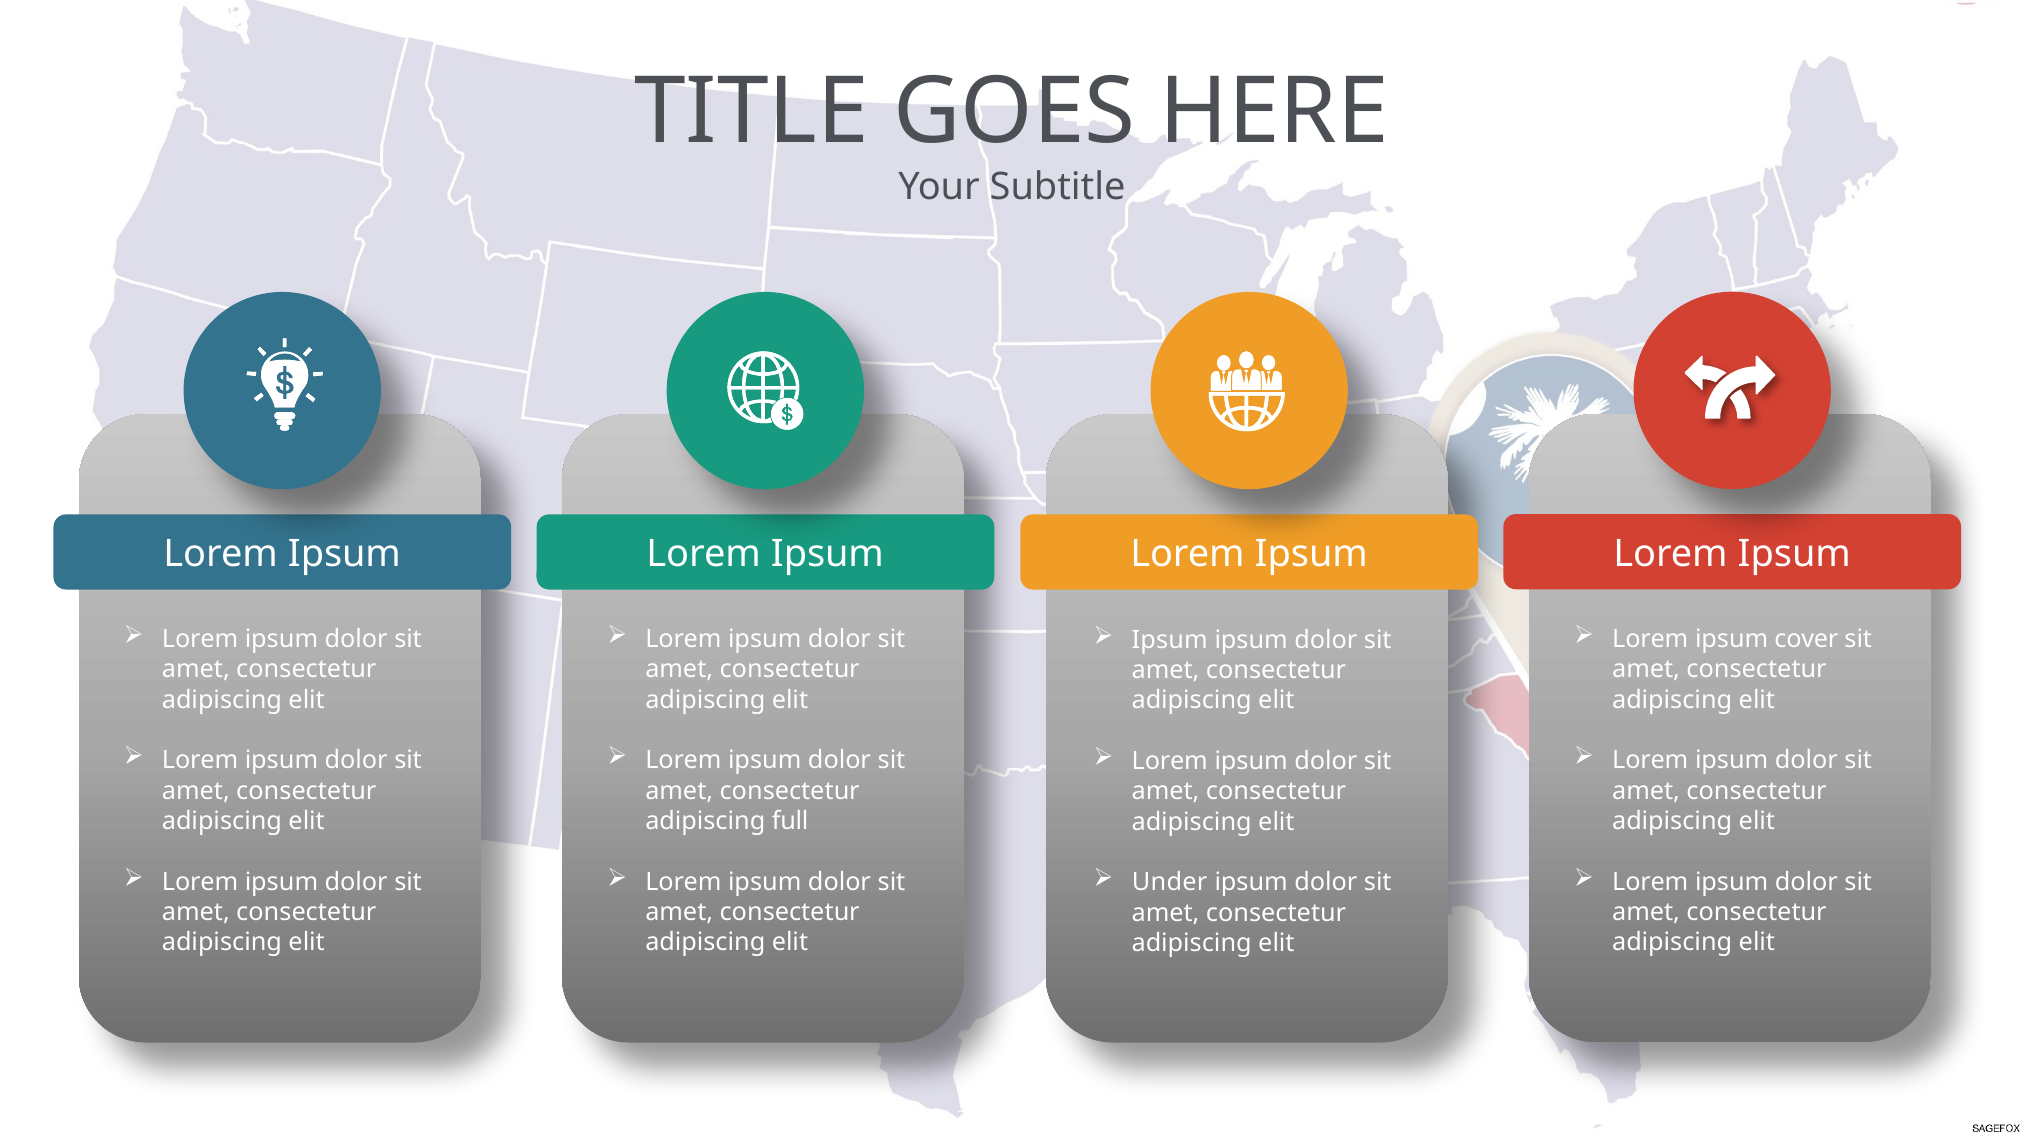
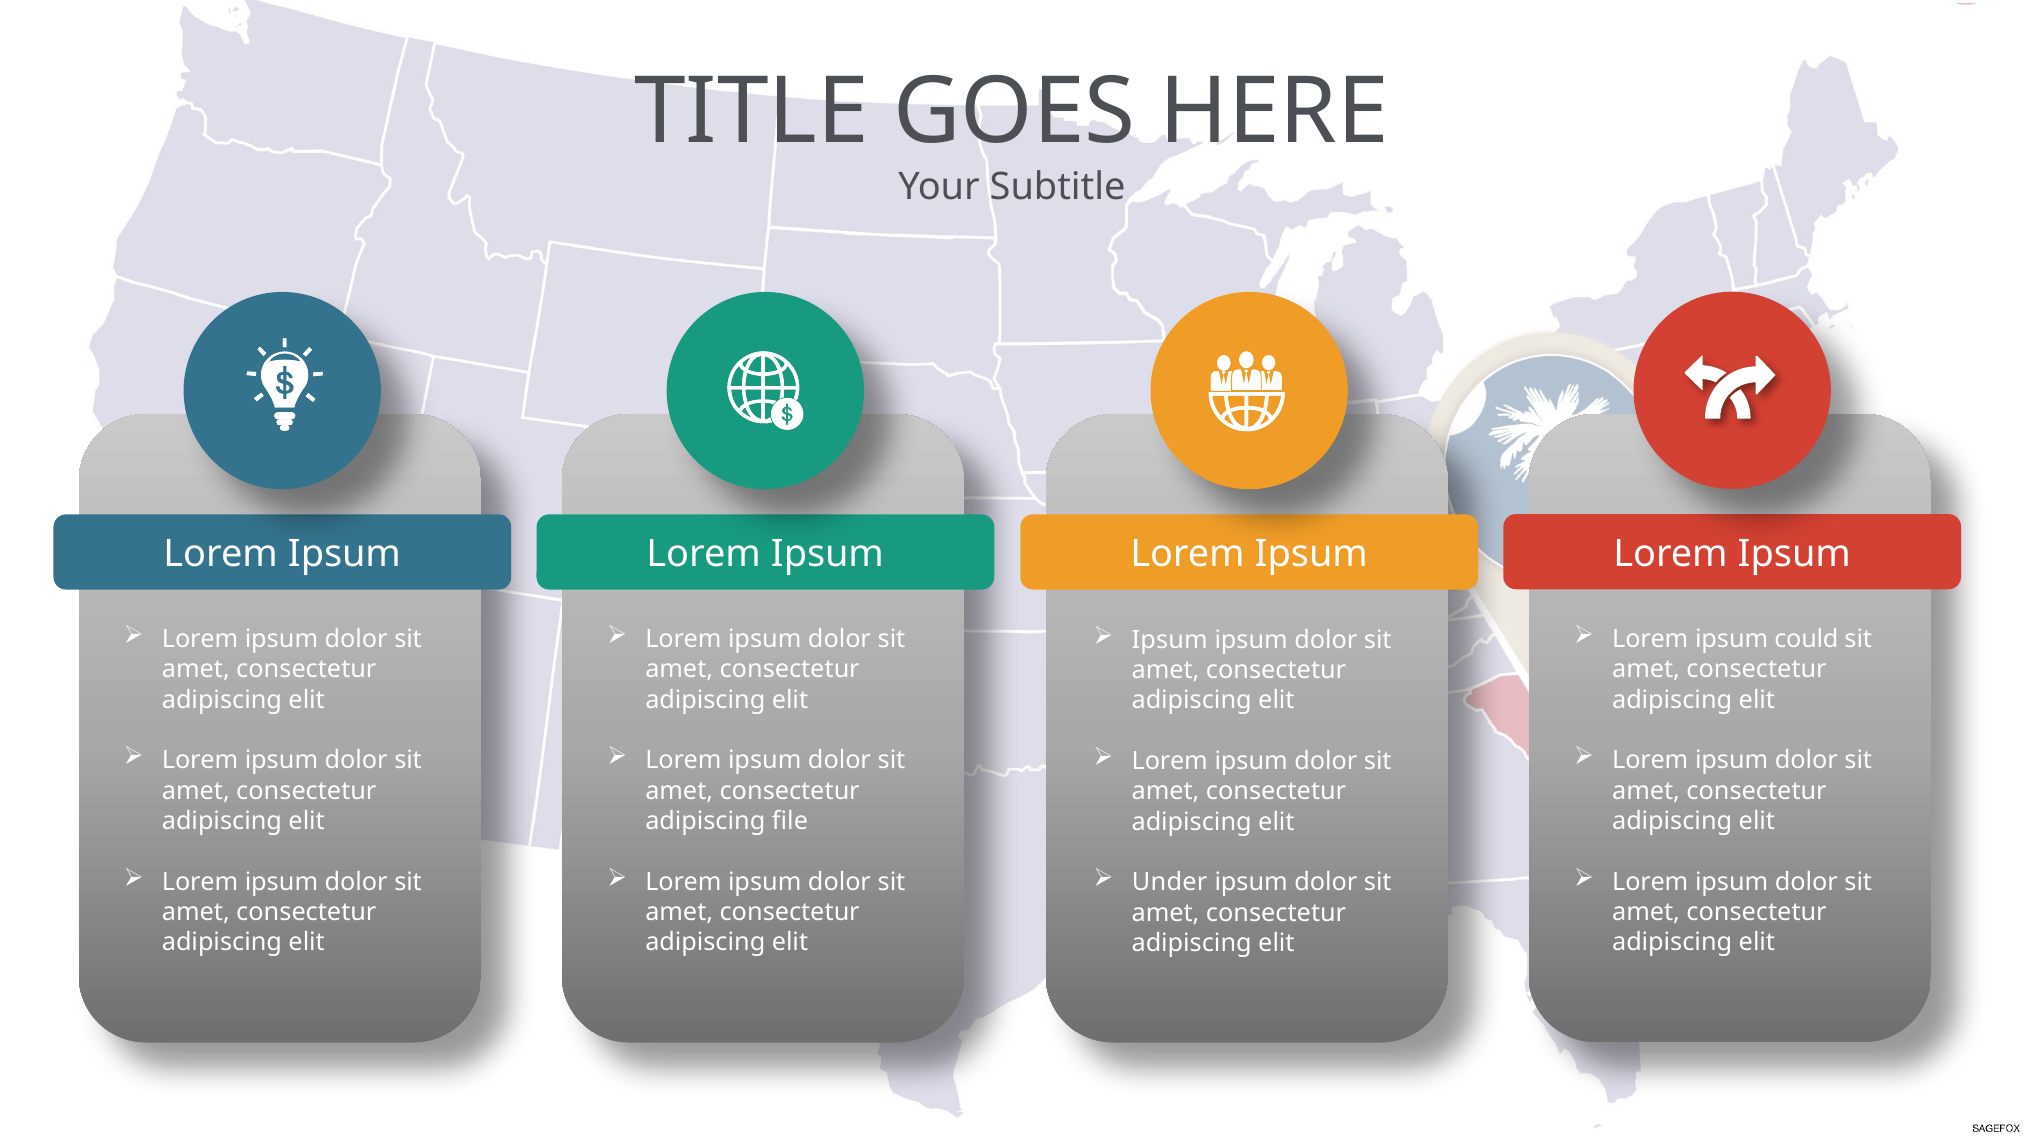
cover: cover -> could (1806, 639)
full: full -> file (790, 822)
